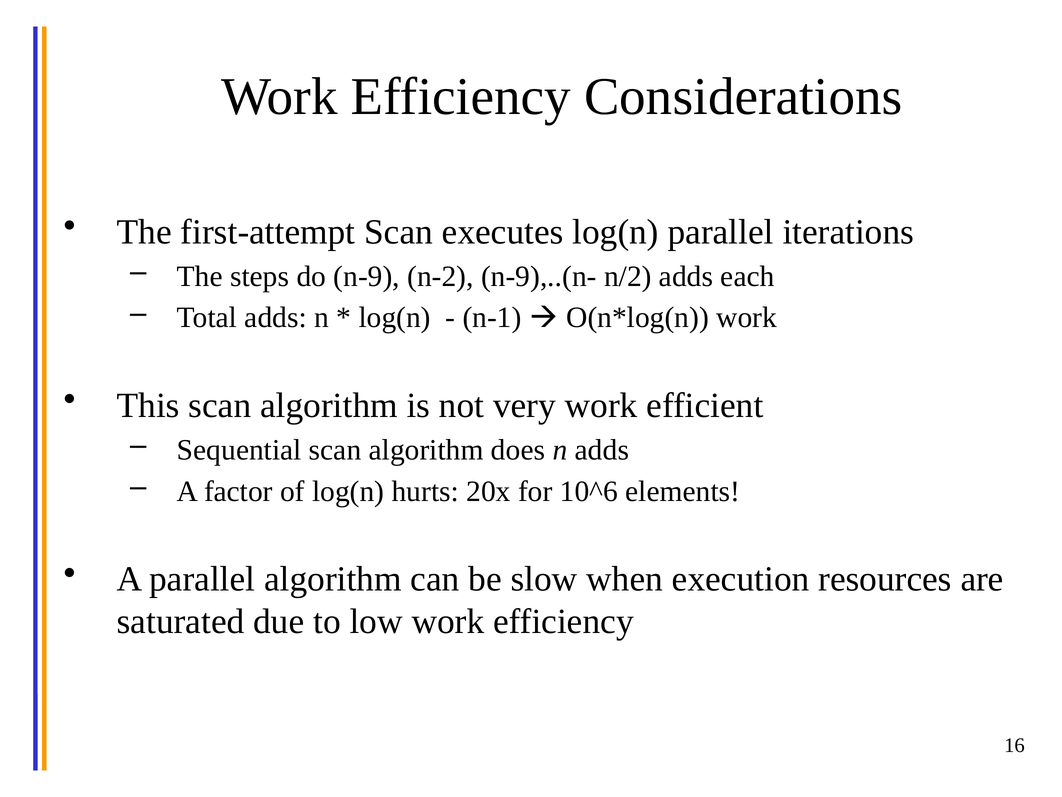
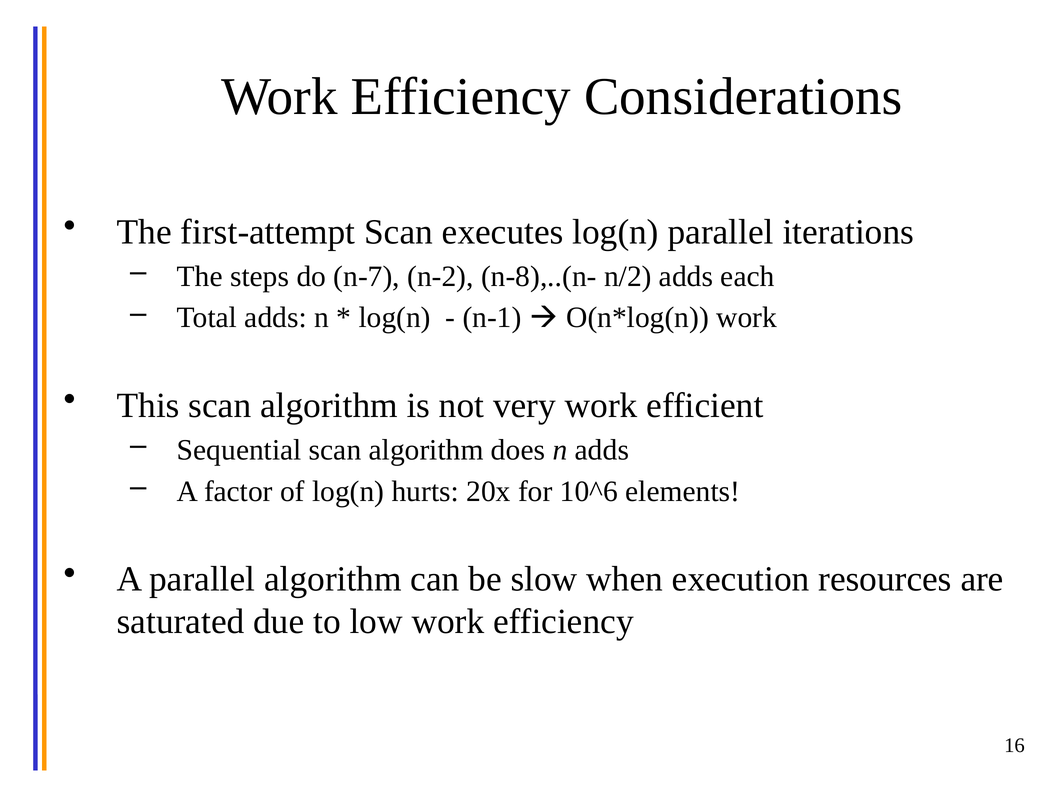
n-9: n-9 -> n-7 (367, 276)
n-9),..(n-: n-9),..(n- -> n-8),..(n- (539, 276)
